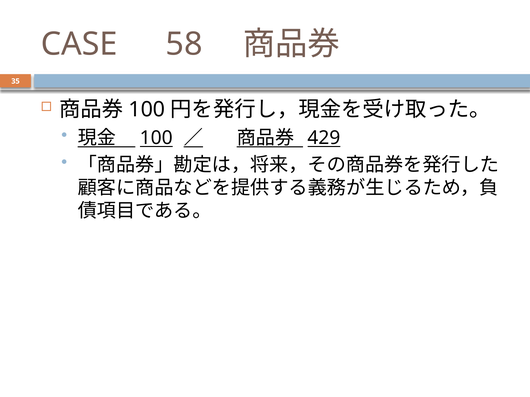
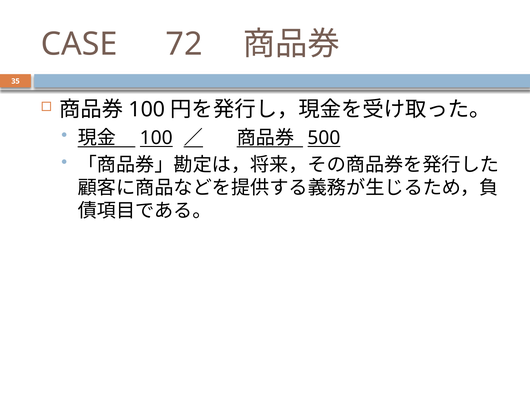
58: 58 -> 72 (184, 44)
429: 429 -> 500 (324, 138)
